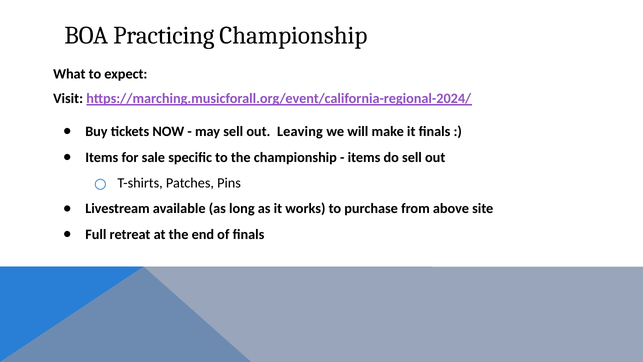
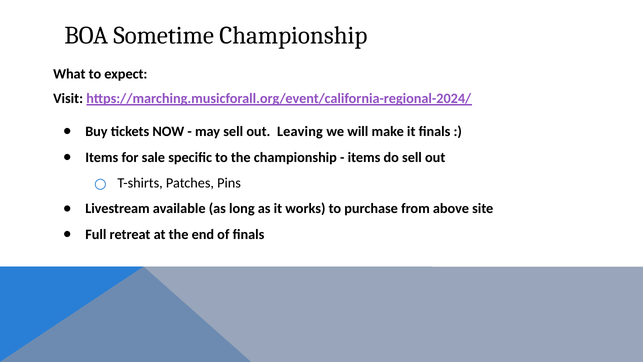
Practicing: Practicing -> Sometime (164, 35)
